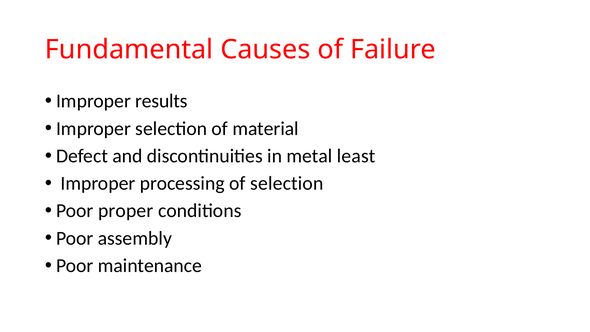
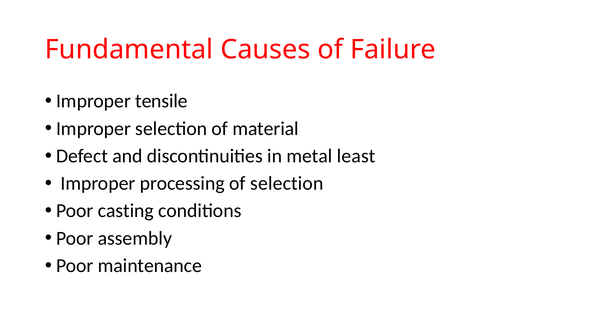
results: results -> tensile (161, 101)
proper: proper -> casting (126, 211)
